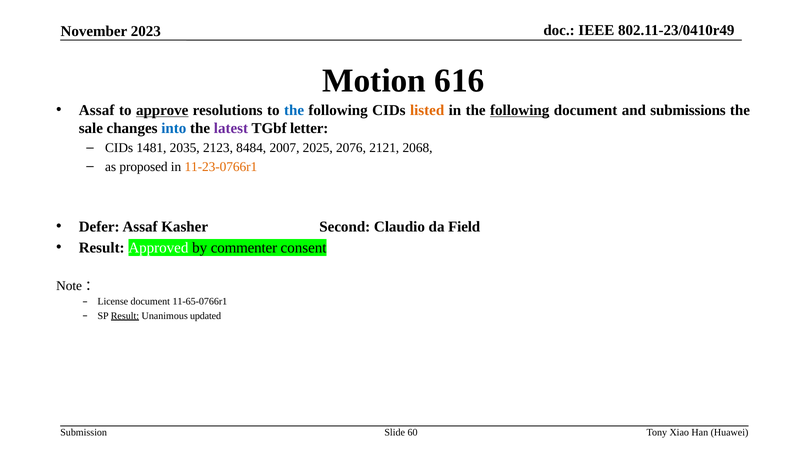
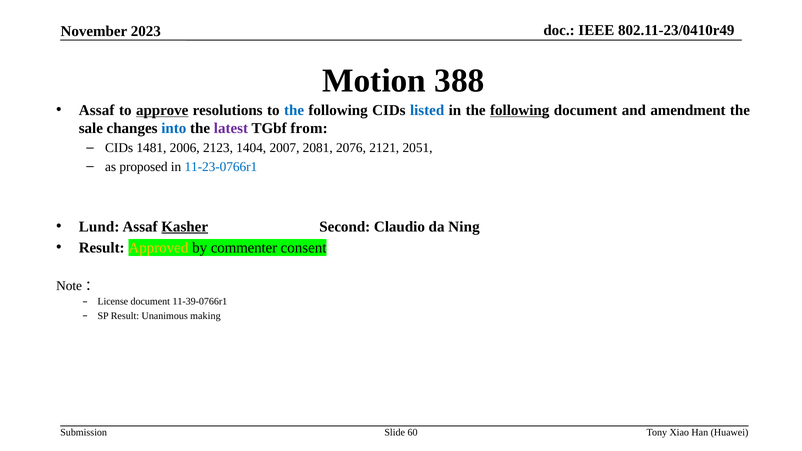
616: 616 -> 388 (459, 81)
listed colour: orange -> blue (427, 110)
submissions: submissions -> amendment (688, 110)
letter: letter -> from (309, 128)
2035: 2035 -> 2006 (185, 148)
8484: 8484 -> 1404 (251, 148)
2025: 2025 -> 2081 (318, 148)
2068: 2068 -> 2051 (418, 148)
11-23-0766r1 colour: orange -> blue (221, 167)
Defer: Defer -> Lund (99, 227)
Kasher underline: none -> present (185, 227)
Field: Field -> Ning (464, 227)
Approved colour: white -> yellow (158, 248)
11-65-0766r1: 11-65-0766r1 -> 11-39-0766r1 (200, 302)
Result underline: present -> none (125, 316)
updated: updated -> making (205, 316)
